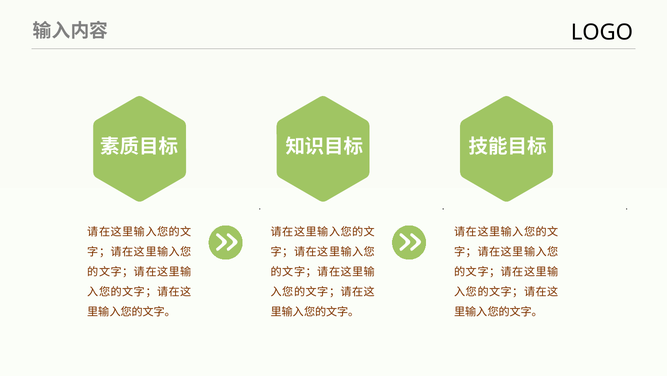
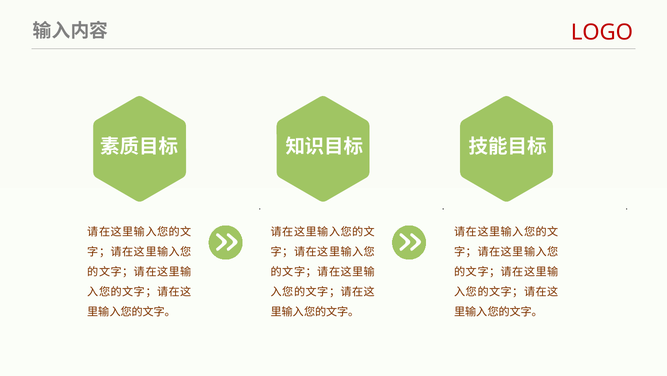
LOGO colour: black -> red (602, 32)
